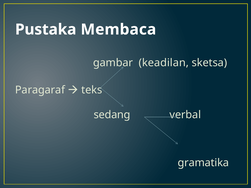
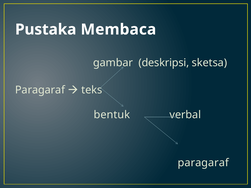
keadilan: keadilan -> deskripsi (164, 63)
sedang: sedang -> bentuk (112, 115)
gramatika: gramatika -> paragaraf (203, 163)
